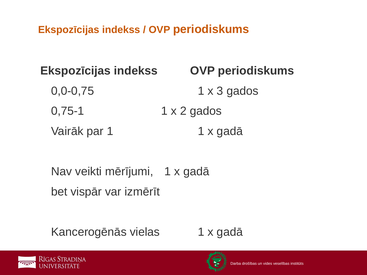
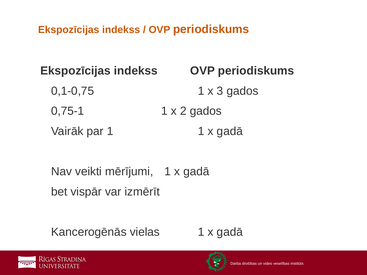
0,0-0,75: 0,0-0,75 -> 0,1-0,75 (73, 91)
